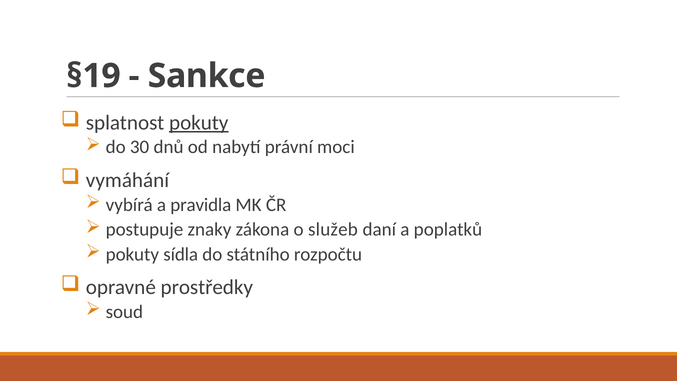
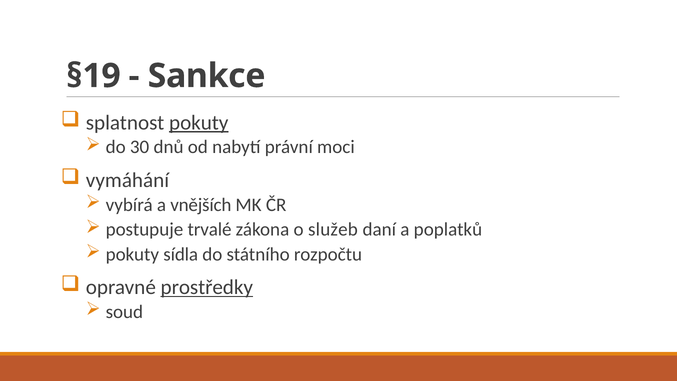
pravidla: pravidla -> vnějších (201, 205)
znaky: znaky -> trvalé (210, 229)
prostředky underline: none -> present (207, 287)
